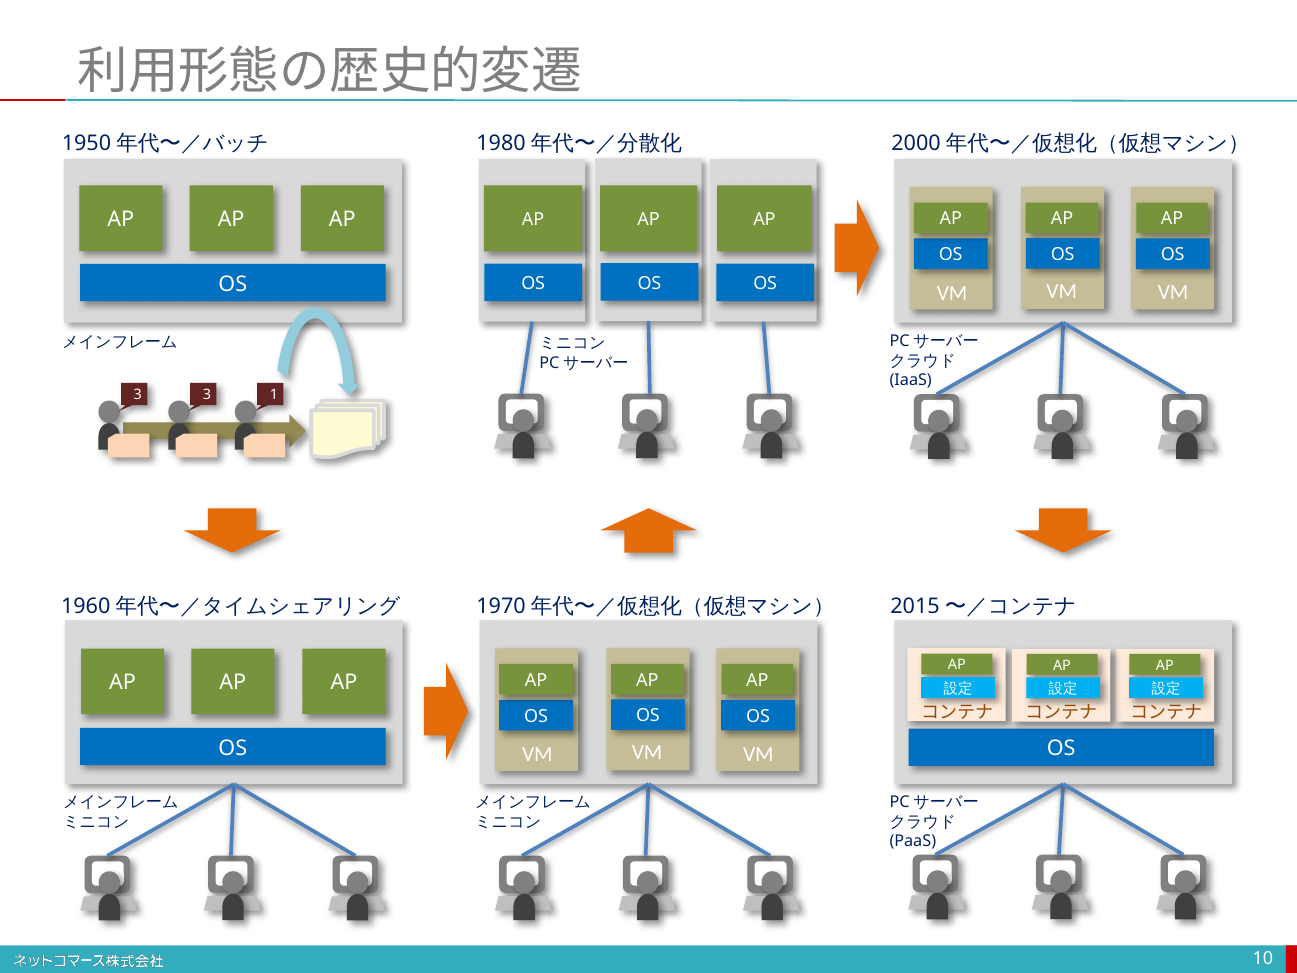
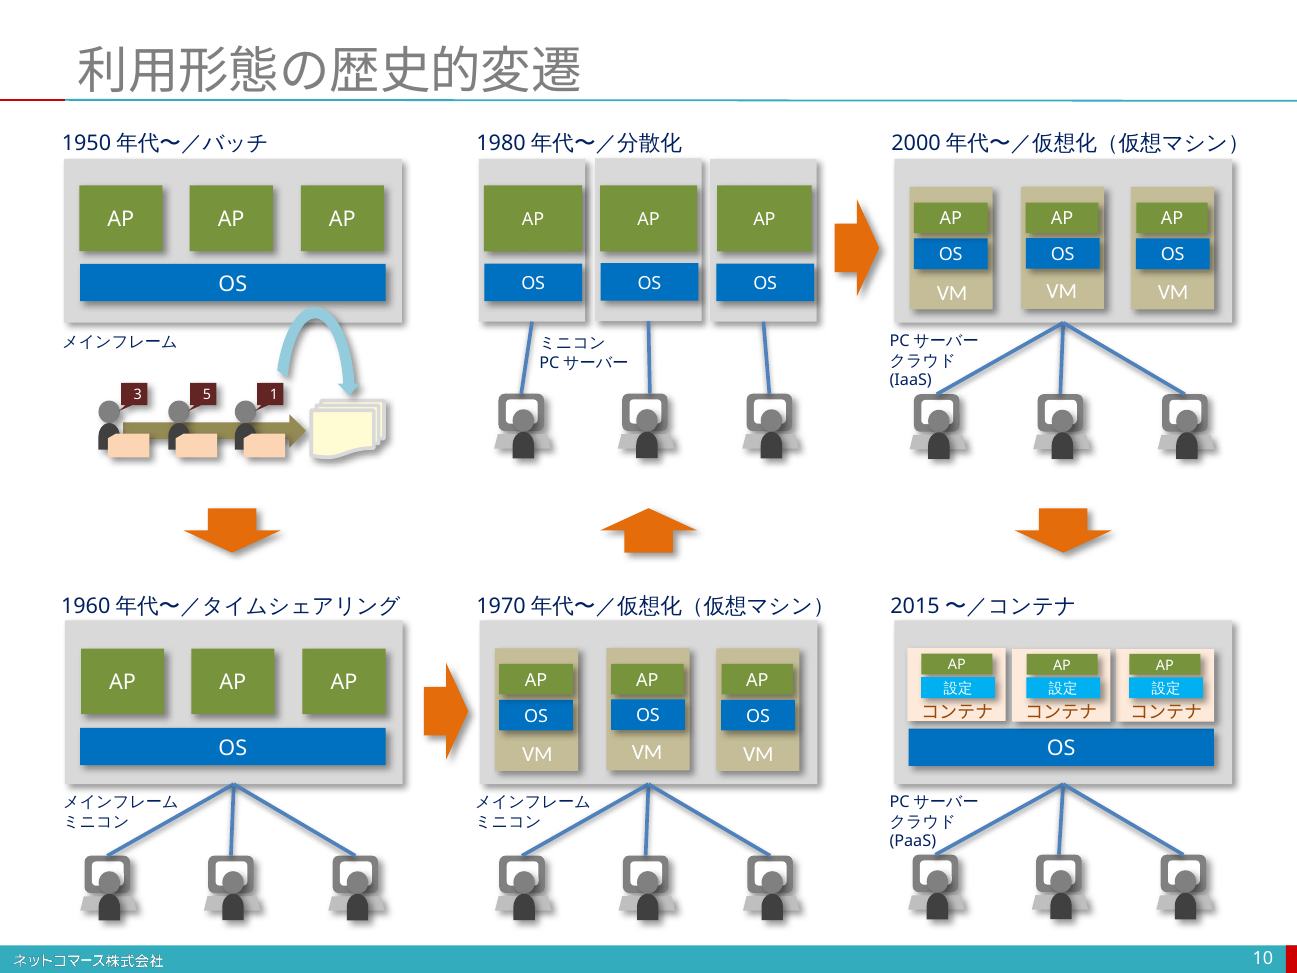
3 3: 3 -> 5 (207, 395)
